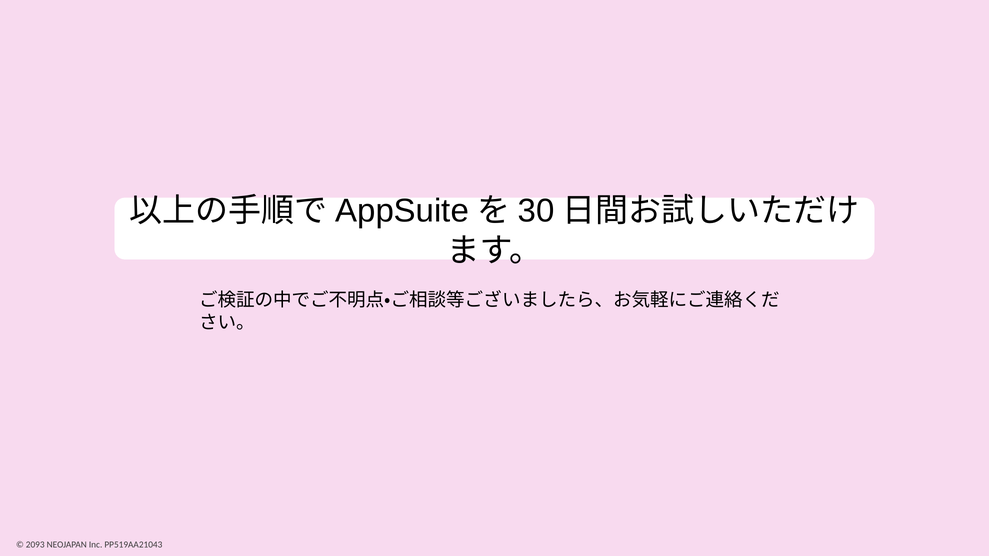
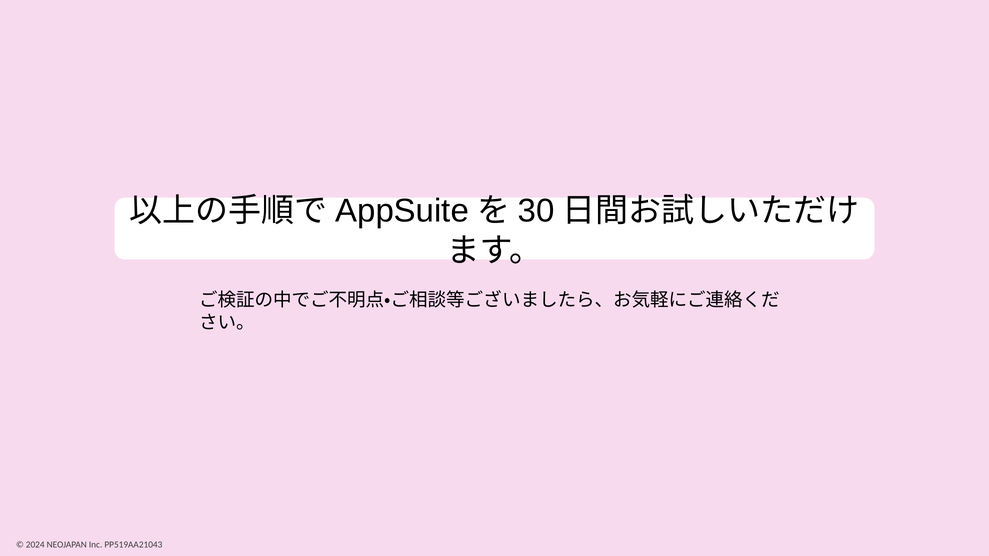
2093: 2093 -> 2024 (35, 545)
